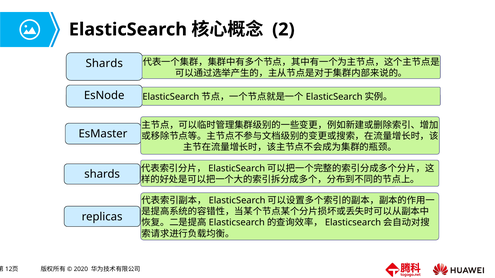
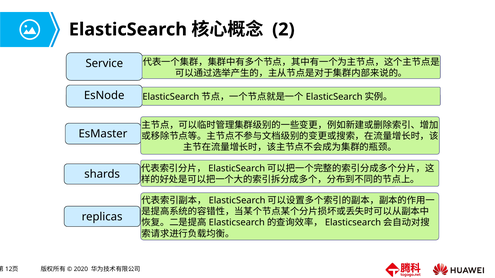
Shards: Shards -> Service (104, 64)
